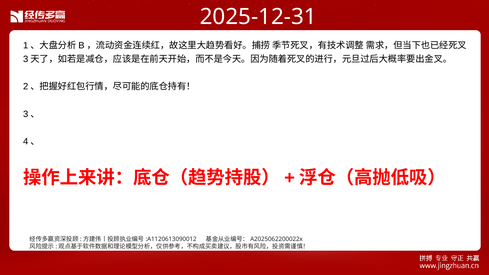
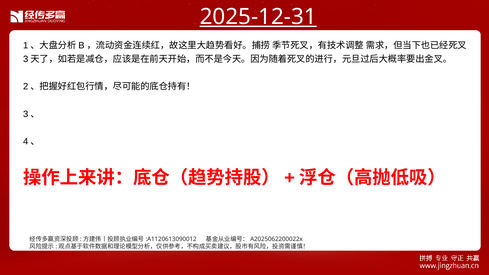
2025-12-31 underline: none -> present (258, 17)
